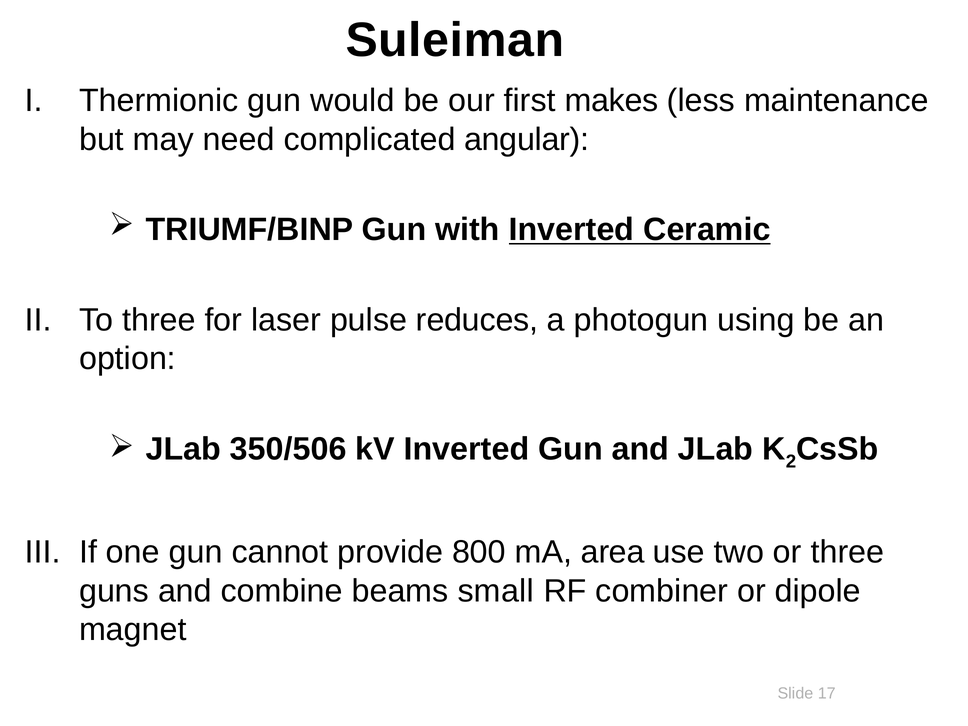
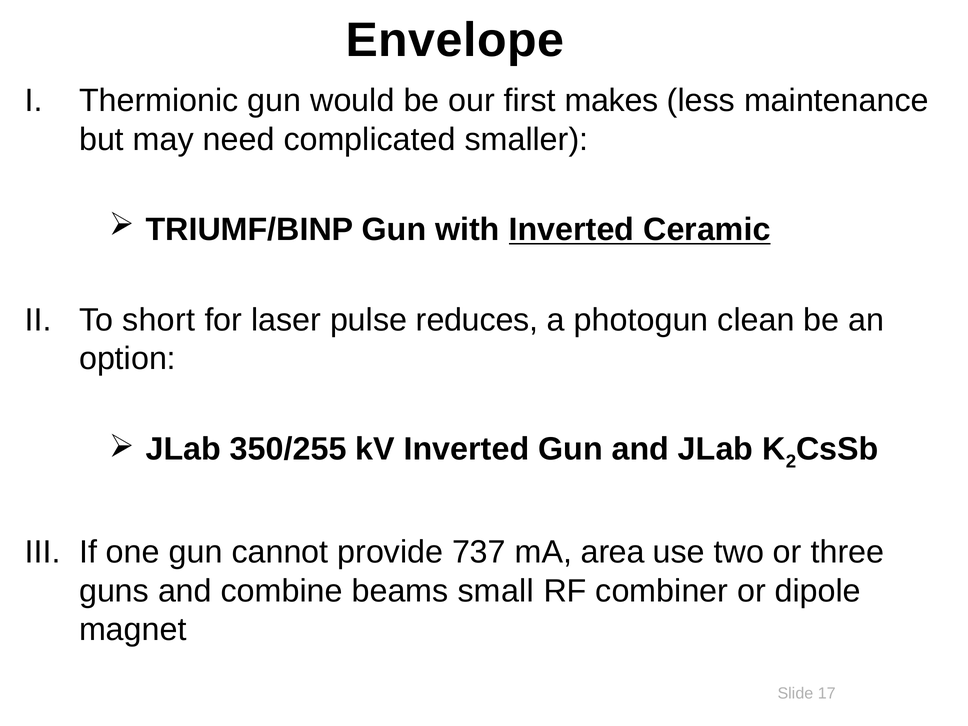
Suleiman: Suleiman -> Envelope (455, 40)
angular: angular -> smaller (526, 139)
To three: three -> short (159, 320)
using: using -> clean (756, 320)
350/506: 350/506 -> 350/255 (288, 449)
800: 800 -> 737 (479, 552)
